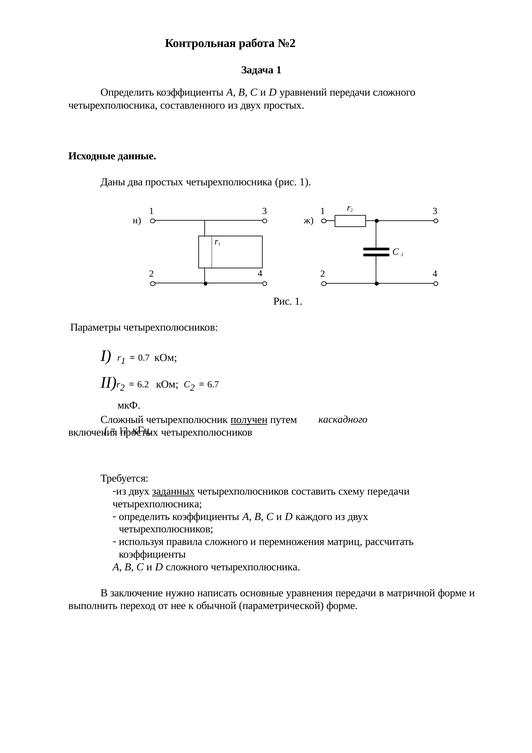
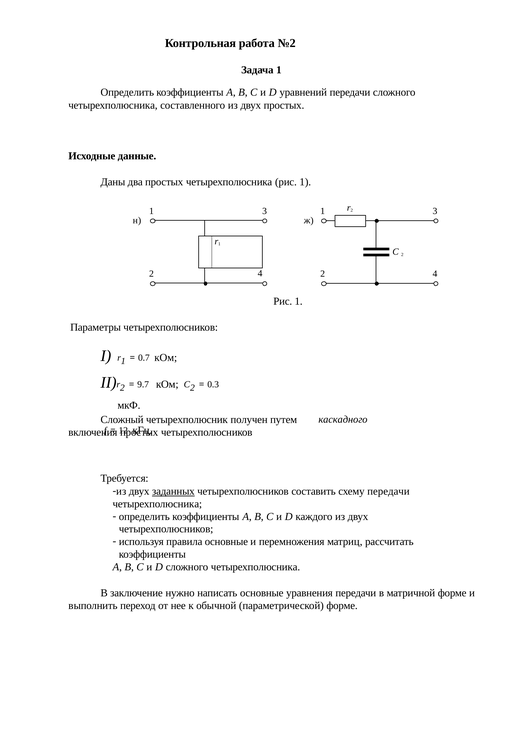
6.2: 6.2 -> 9.7 (143, 384)
6.7: 6.7 -> 0.3 (213, 384)
получен underline: present -> none (249, 420)
правила сложного: сложного -> основные (226, 542)
